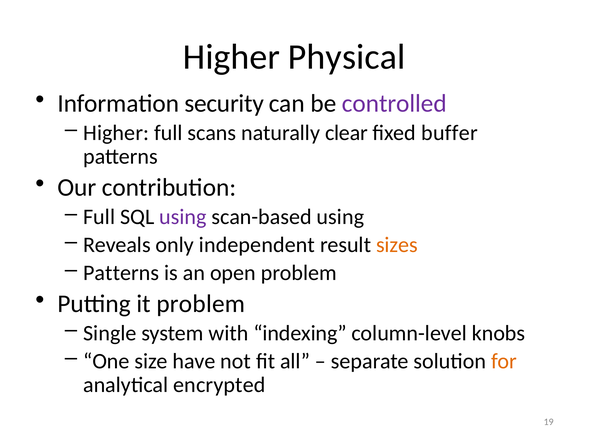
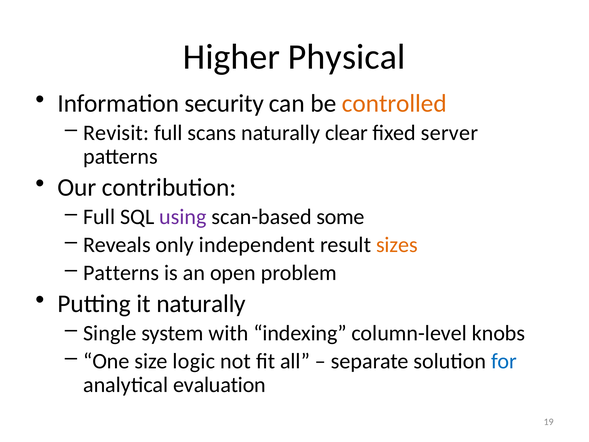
controlled colour: purple -> orange (394, 103)
Higher: Higher -> Revisit (116, 133)
buffer: buffer -> server (450, 133)
scan-based using: using -> some (341, 217)
it problem: problem -> naturally (201, 304)
have: have -> logic (194, 361)
for colour: orange -> blue (504, 361)
encrypted: encrypted -> evaluation (220, 385)
